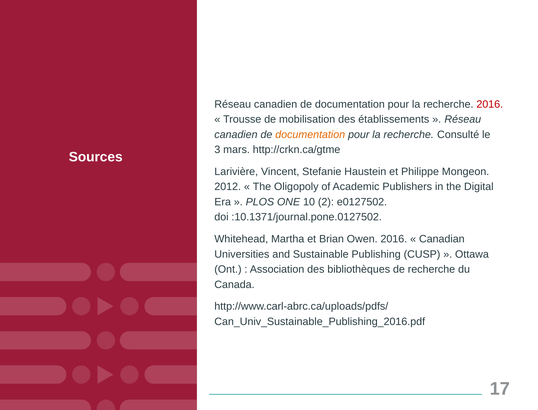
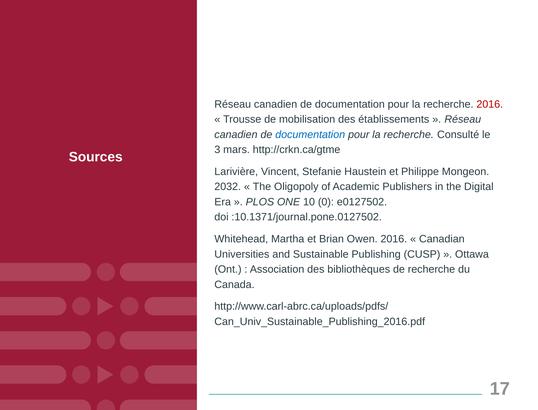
documentation colour: orange -> blue (310, 135)
2012: 2012 -> 2032 (228, 187)
2: 2 -> 0 (326, 202)
